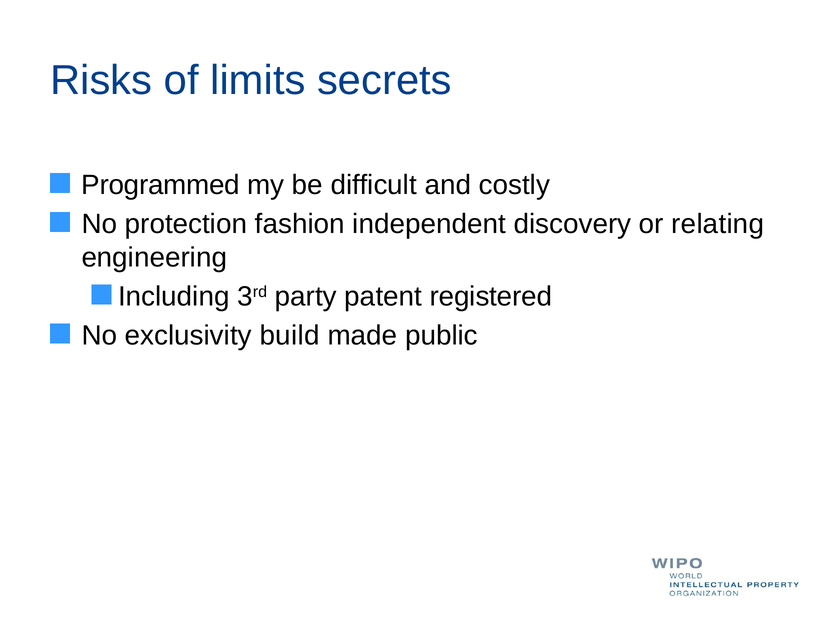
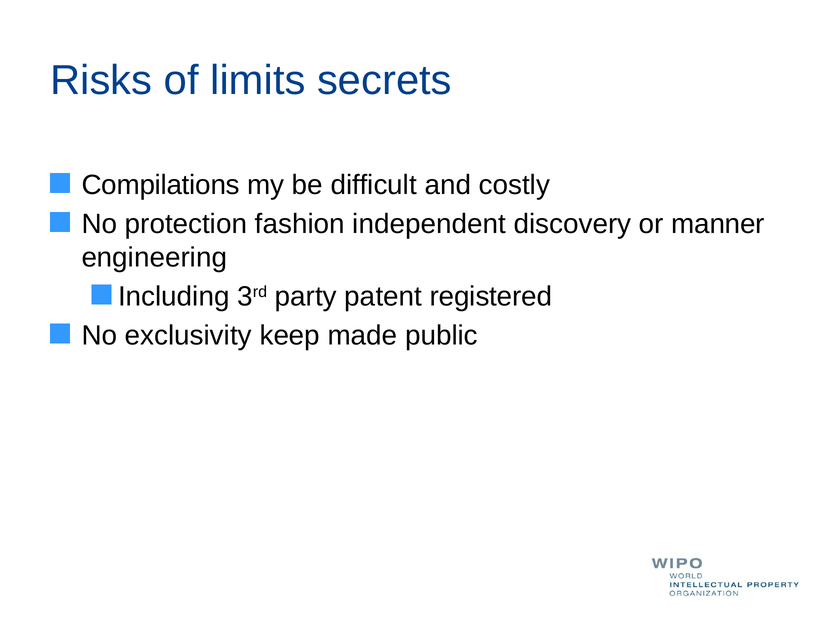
Programmed: Programmed -> Compilations (161, 185)
relating: relating -> manner (718, 224)
build: build -> keep (290, 335)
